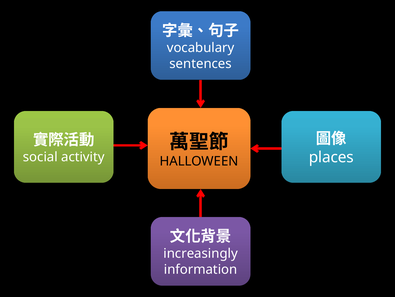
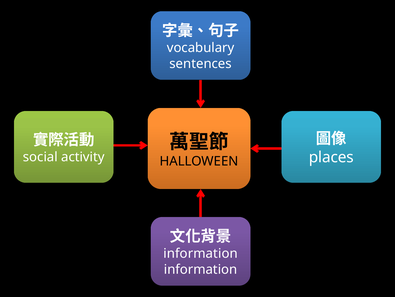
increasingly: increasingly -> information (201, 253)
